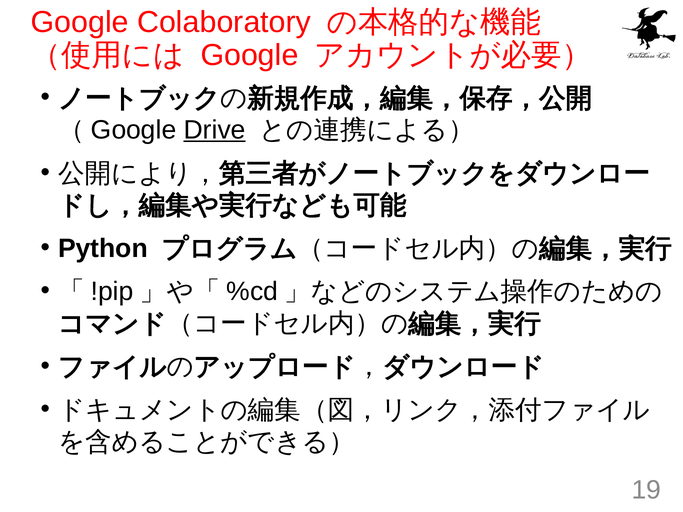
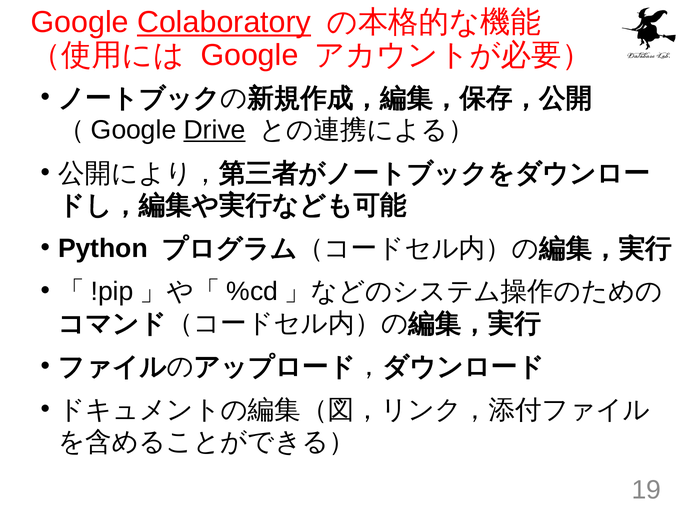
Colaboratory underline: none -> present (224, 22)
